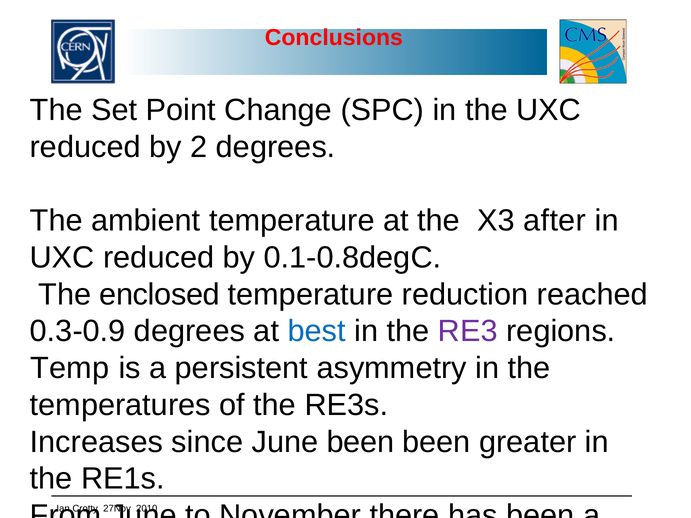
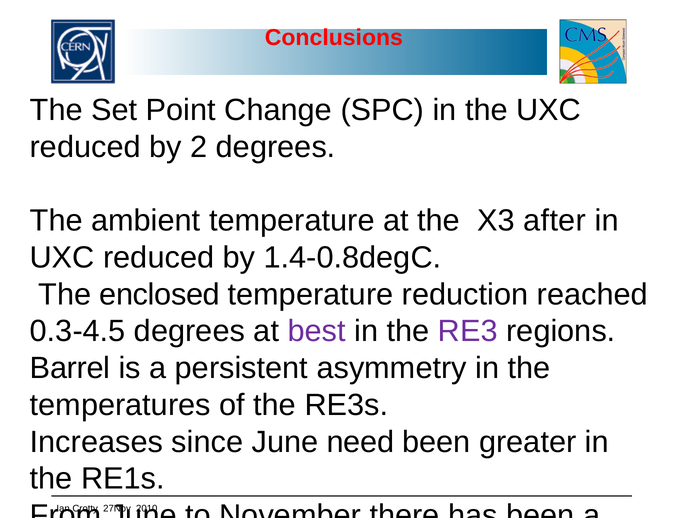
0.1-0.8degC: 0.1-0.8degC -> 1.4-0.8degC (352, 258)
0.3-0.9: 0.3-0.9 -> 0.3-4.5 (78, 332)
best colour: blue -> purple (317, 332)
Temp: Temp -> Barrel (70, 368)
June been: been -> need (360, 442)
